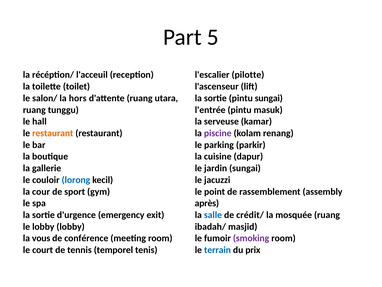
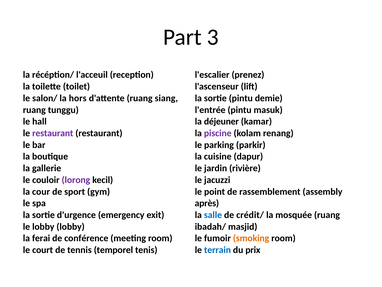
5: 5 -> 3 (213, 37)
pilotte: pilotte -> prenez (248, 75)
utara: utara -> siang (166, 98)
pintu sungai: sungai -> demie (269, 98)
serveuse: serveuse -> déjeuner (221, 121)
restaurant colour: orange -> purple (53, 133)
jardin sungai: sungai -> rivière (245, 168)
lorong colour: blue -> purple (76, 180)
vous: vous -> ferai (41, 238)
smoking colour: purple -> orange (251, 238)
